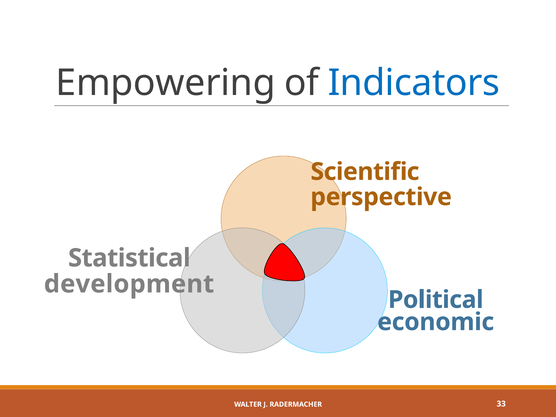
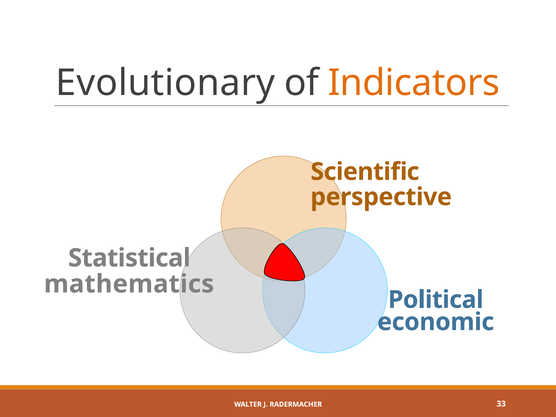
Empowering: Empowering -> Evolutionary (165, 83)
Indicators colour: blue -> orange (414, 83)
development: development -> mathematics (129, 284)
